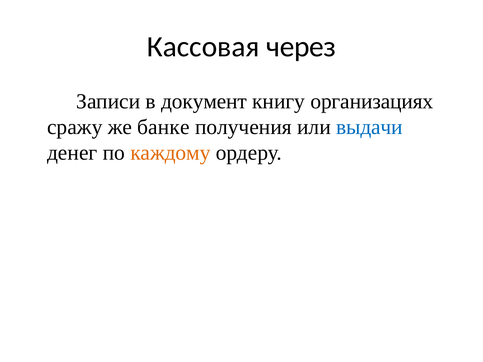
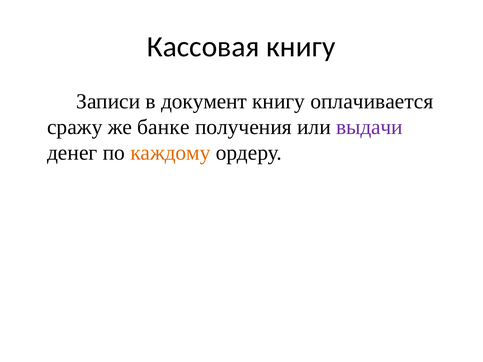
Кассовая через: через -> книгу (301, 47)
организациях: организациях -> оплачивается (372, 101)
выдачи colour: blue -> purple (369, 127)
